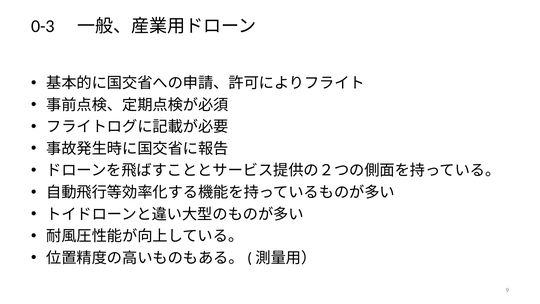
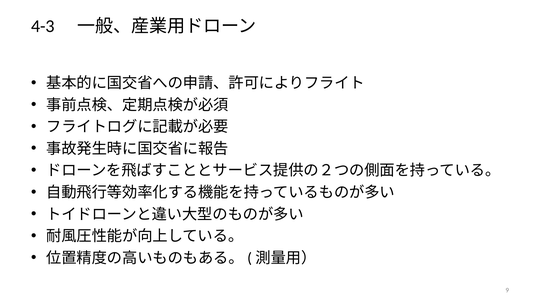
0-3: 0-3 -> 4-3 (43, 26)
